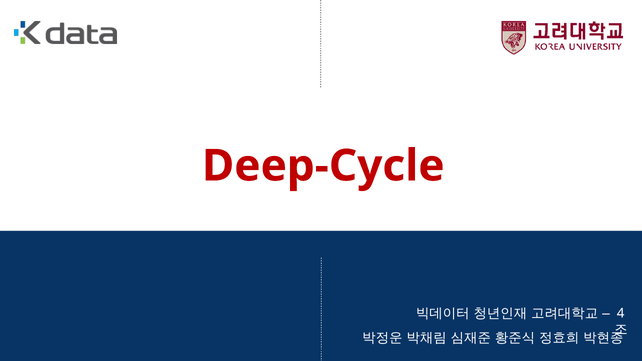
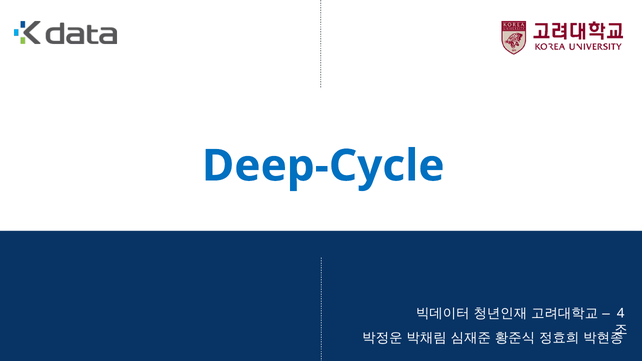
Deep-Cycle colour: red -> blue (323, 166)
